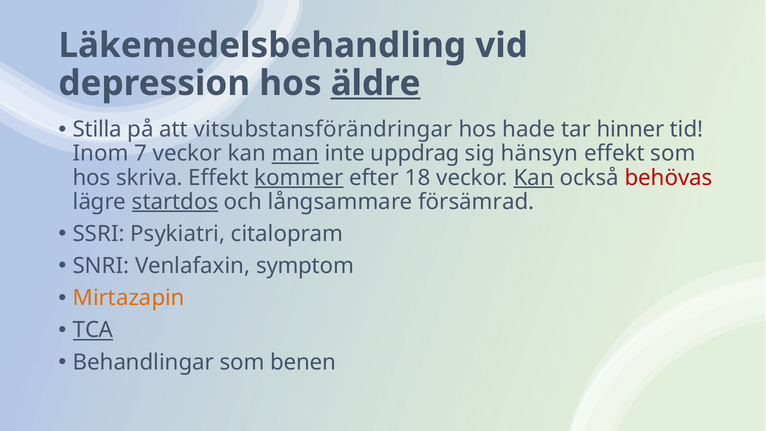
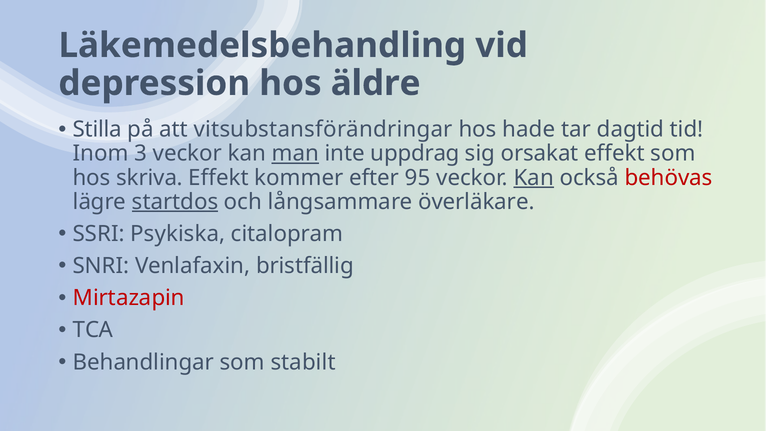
äldre underline: present -> none (376, 83)
hinner: hinner -> dagtid (631, 129)
7: 7 -> 3 (141, 154)
hänsyn: hänsyn -> orsakat (540, 154)
kommer underline: present -> none (299, 178)
18: 18 -> 95 (418, 178)
försämrad: försämrad -> överläkare (476, 202)
Psykiatri: Psykiatri -> Psykiska (178, 234)
symptom: symptom -> bristfällig (305, 266)
Mirtazapin colour: orange -> red (129, 298)
TCA underline: present -> none (93, 330)
benen: benen -> stabilt (303, 362)
